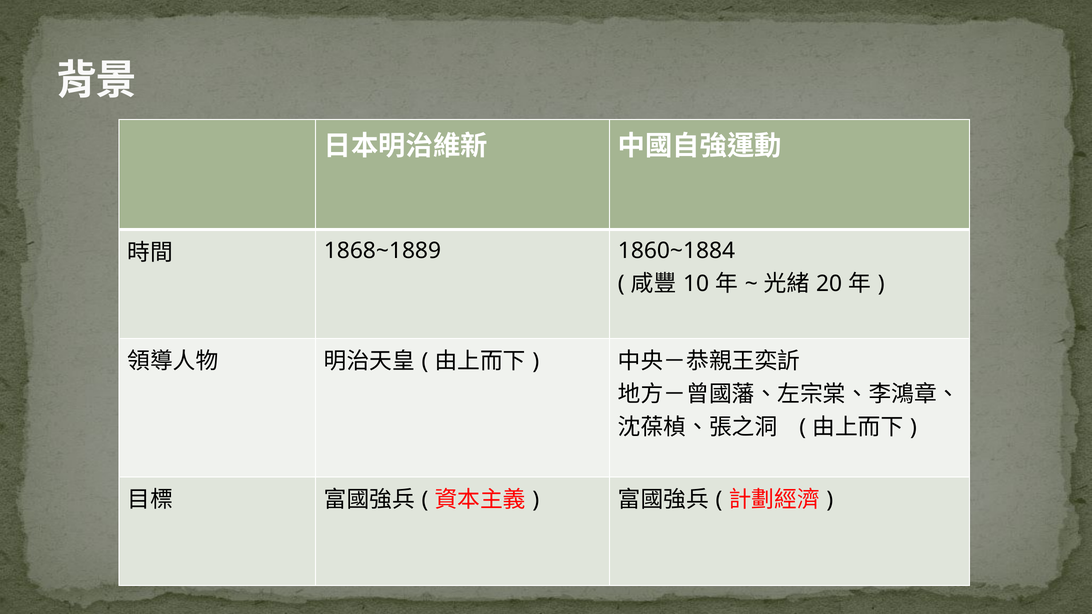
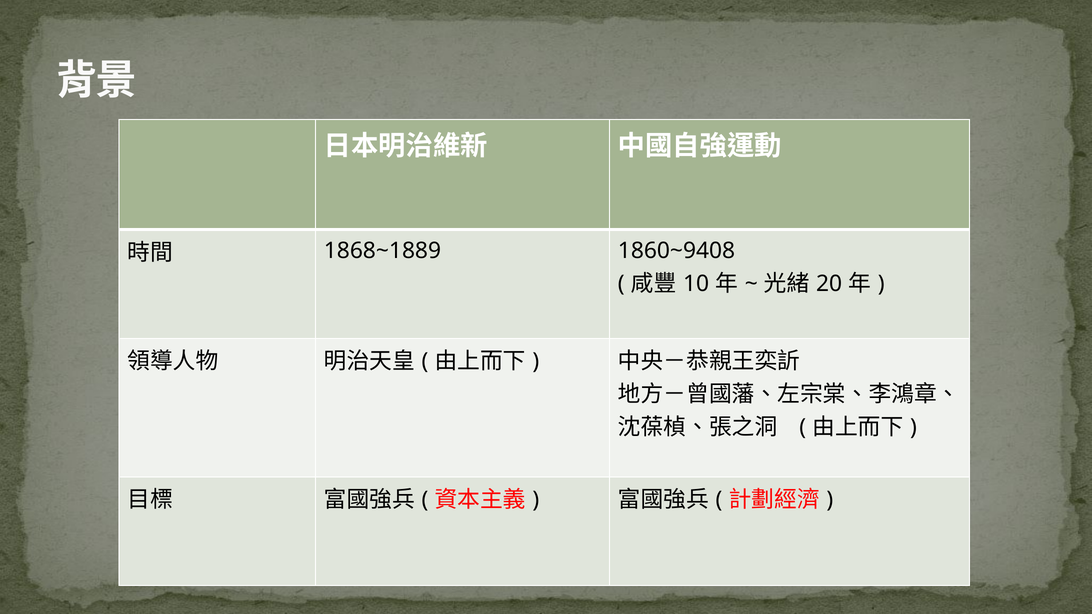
1860~1884: 1860~1884 -> 1860~9408 (676, 251)
